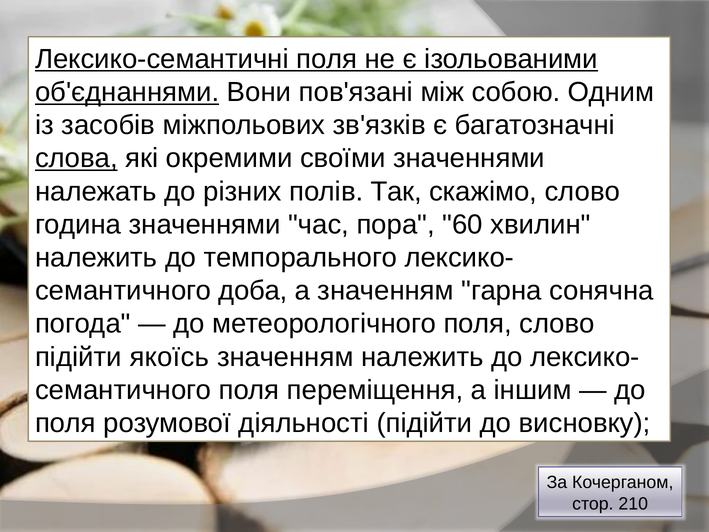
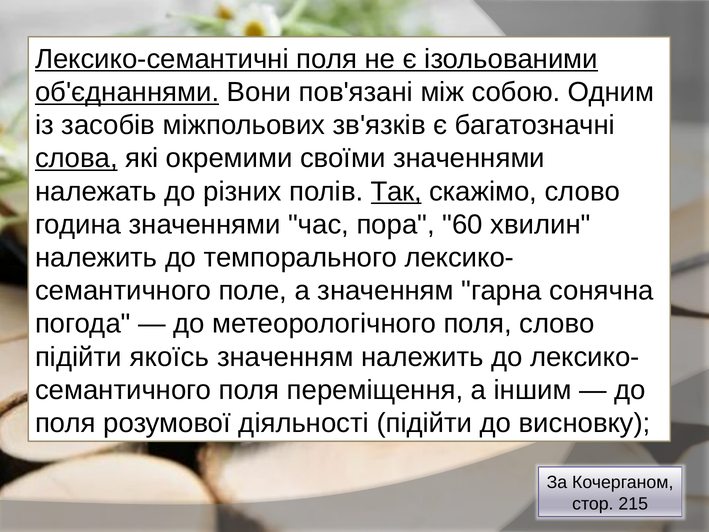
Так underline: none -> present (396, 191)
доба: доба -> поле (253, 291)
210: 210 -> 215 (633, 503)
